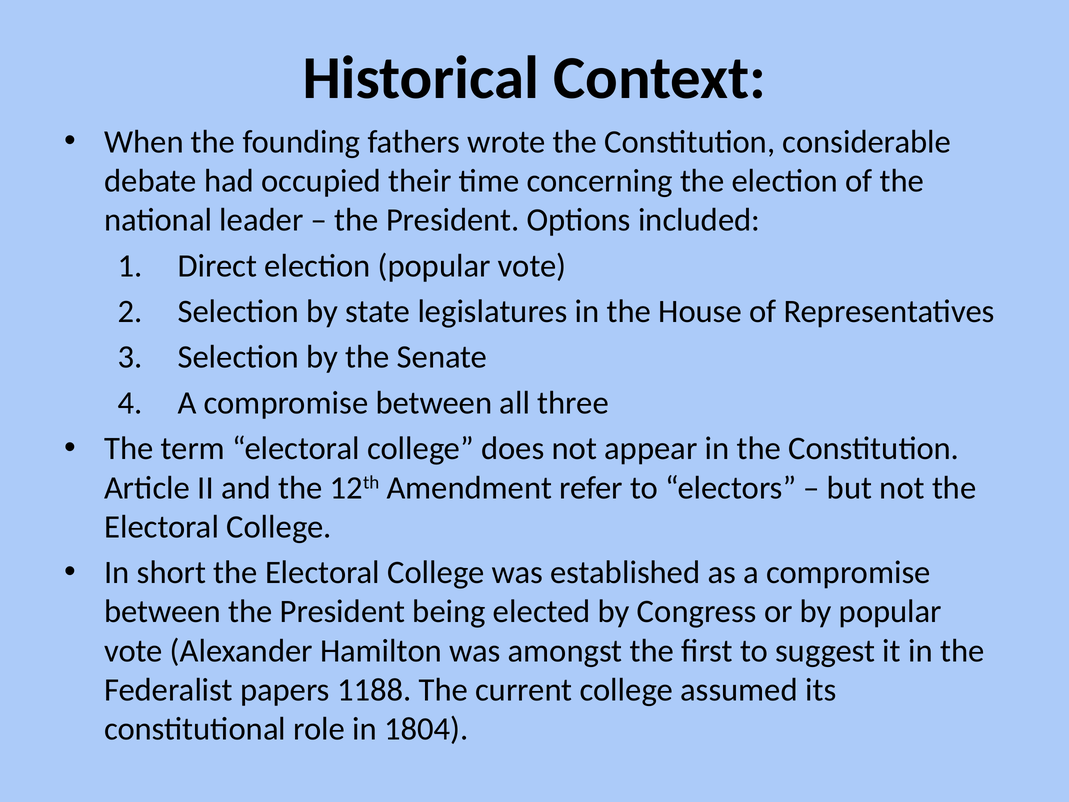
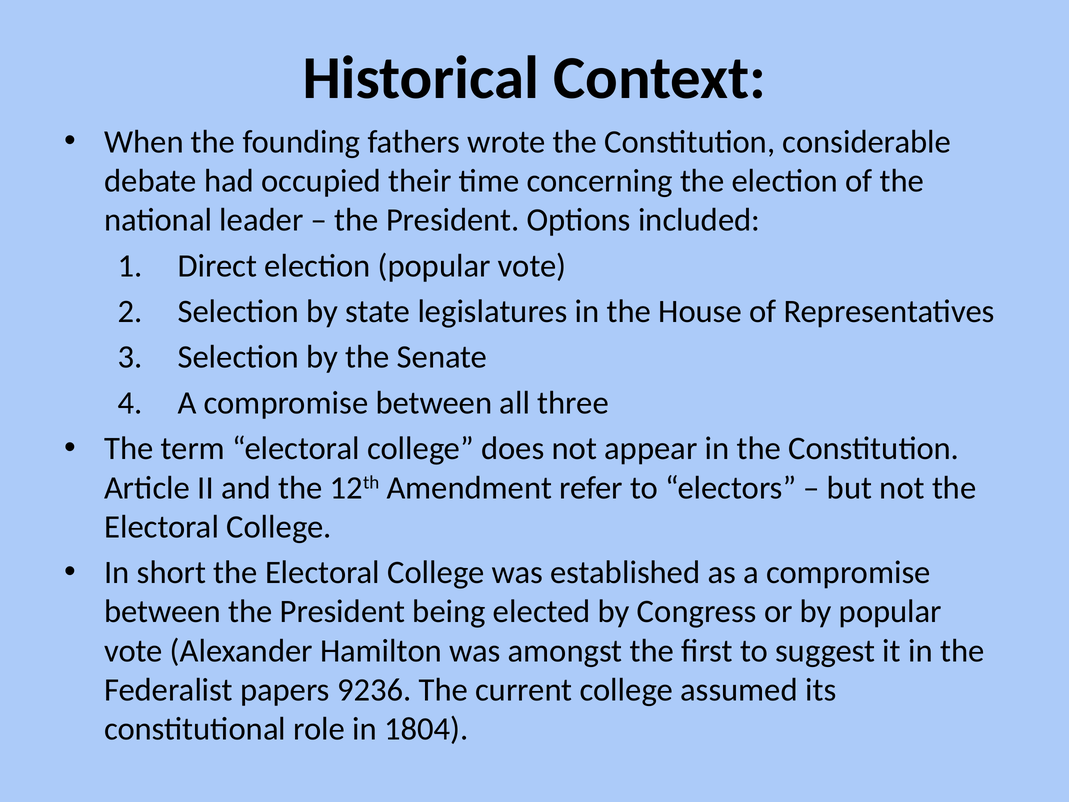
1188: 1188 -> 9236 (374, 690)
